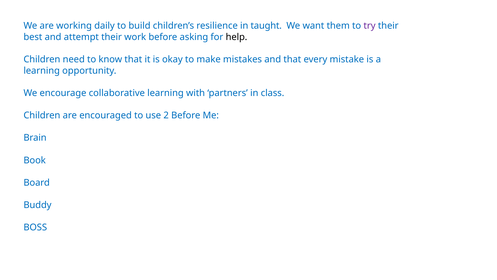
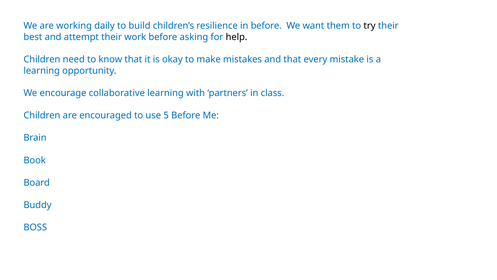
in taught: taught -> before (266, 26)
try colour: purple -> black (370, 26)
2: 2 -> 5 (166, 115)
